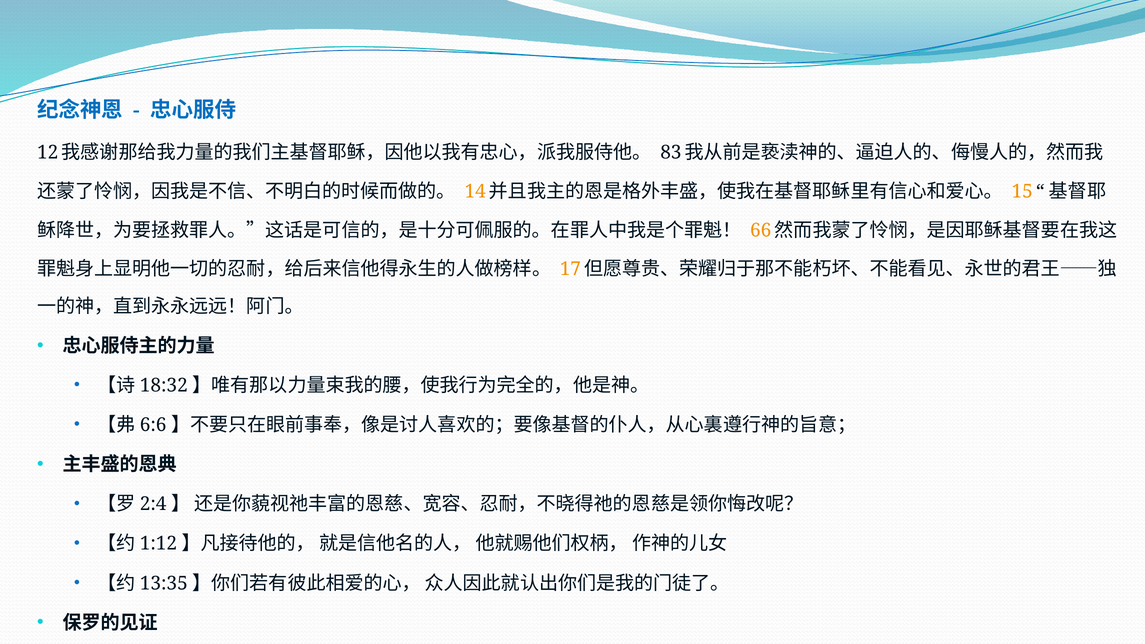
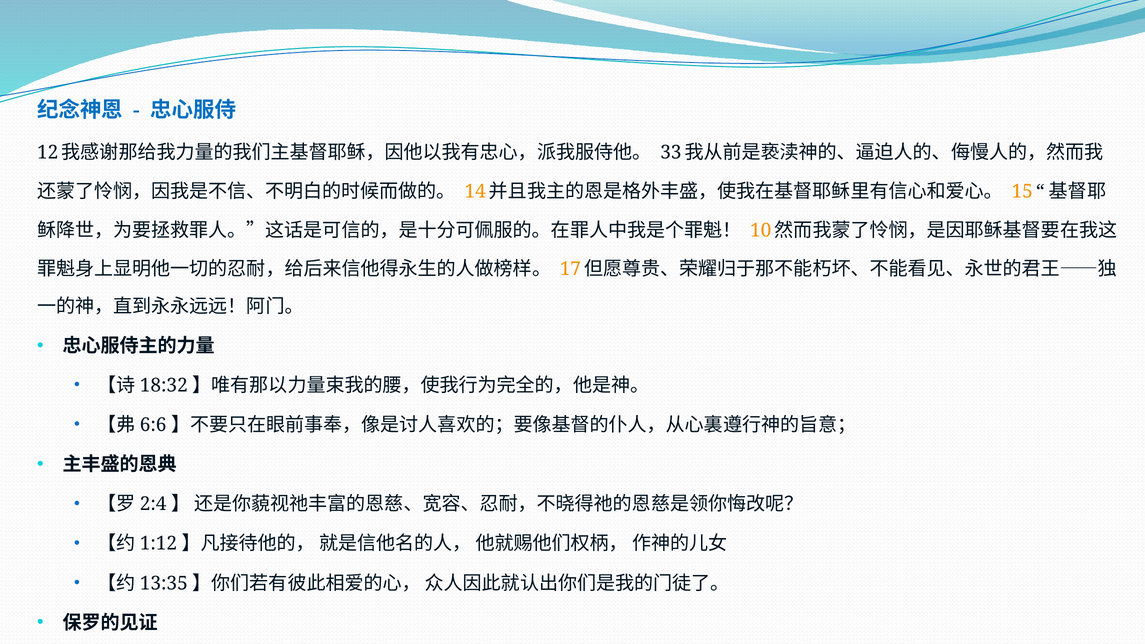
83: 83 -> 33 (671, 153)
66: 66 -> 10 (761, 230)
